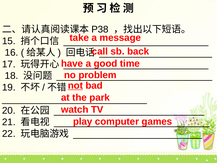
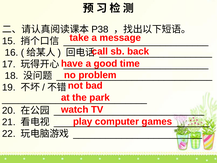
not underline: present -> none (75, 85)
